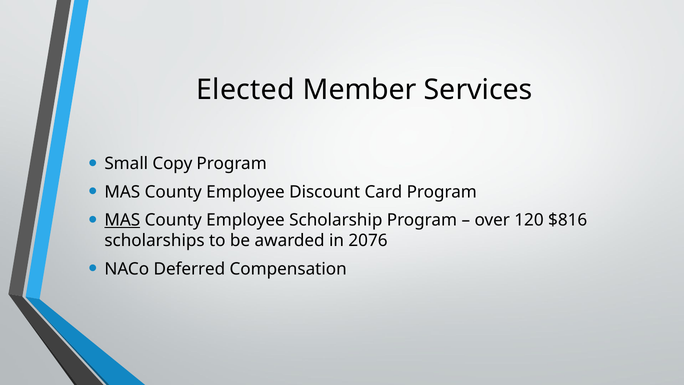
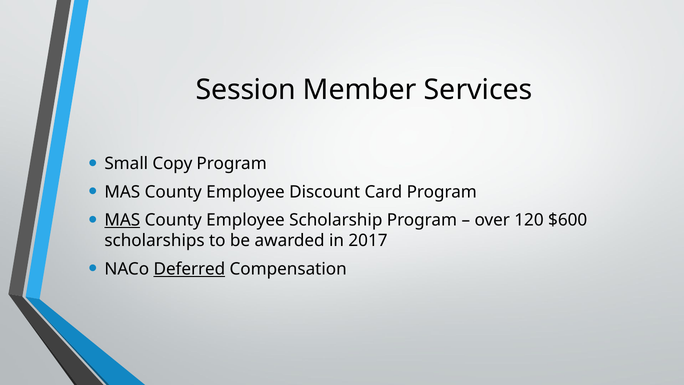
Elected: Elected -> Session (246, 90)
$816: $816 -> $600 (568, 220)
2076: 2076 -> 2017 (368, 241)
Deferred underline: none -> present (189, 269)
